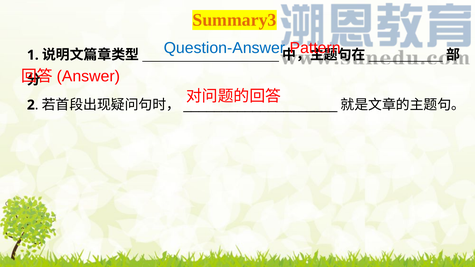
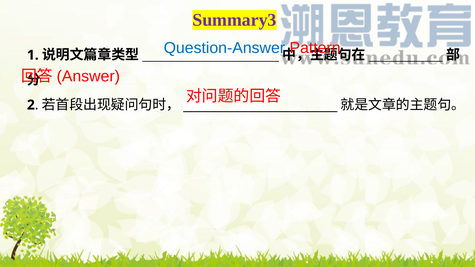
Summary3 colour: orange -> purple (235, 20)
